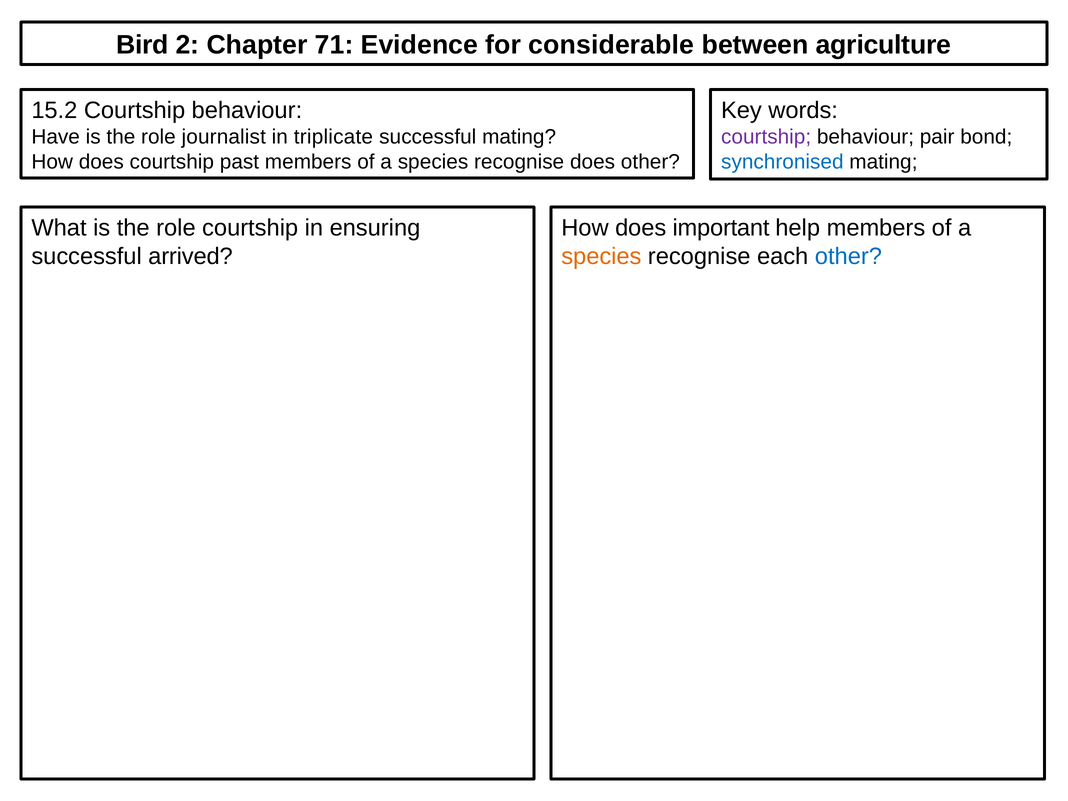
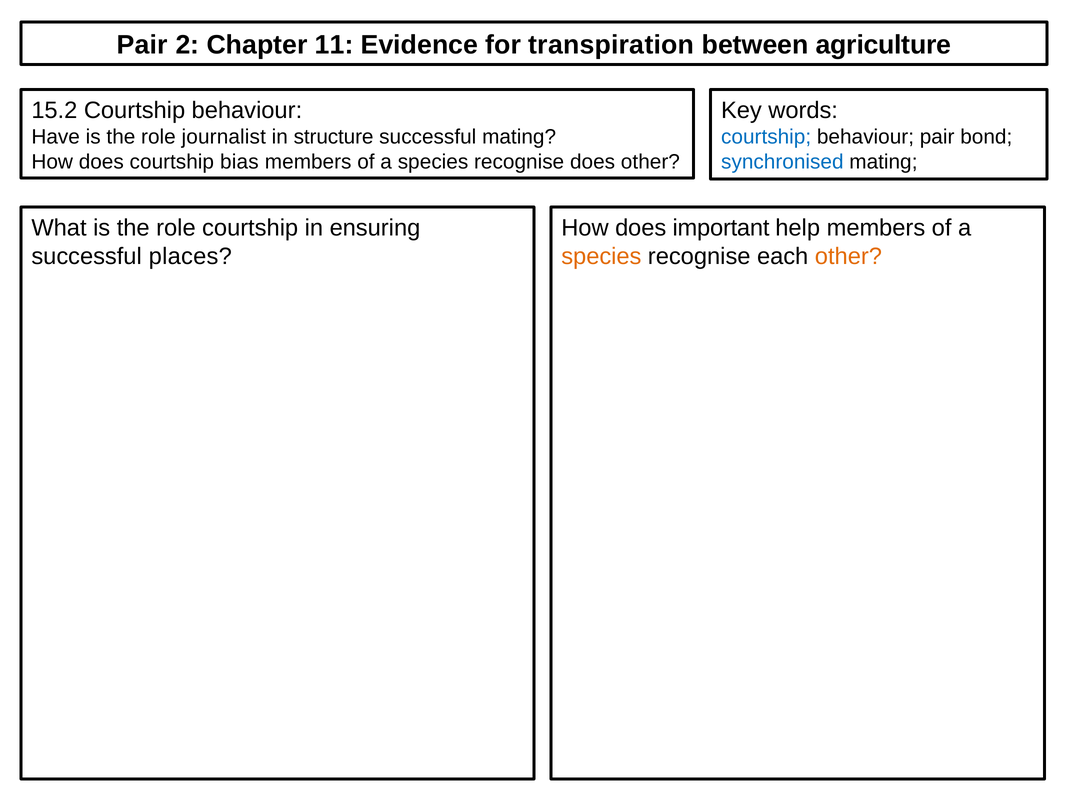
Bird: Bird -> Pair (142, 45)
71: 71 -> 11 (334, 45)
considerable: considerable -> transpiration (611, 45)
triplicate: triplicate -> structure (334, 137)
courtship colour: purple -> blue (766, 137)
past: past -> bias (239, 162)
arrived: arrived -> places (190, 257)
other colour: blue -> orange (848, 257)
